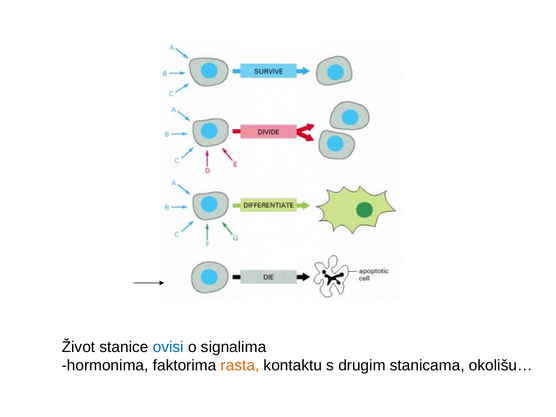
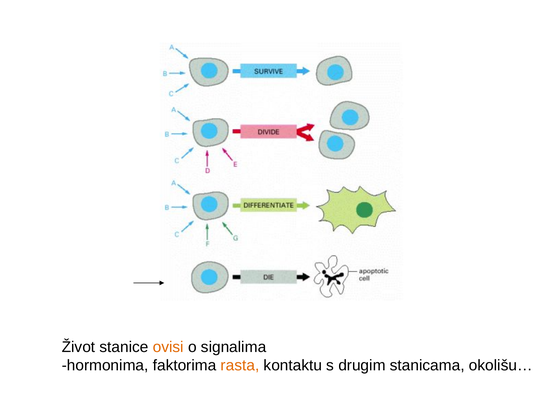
ovisi colour: blue -> orange (168, 347)
